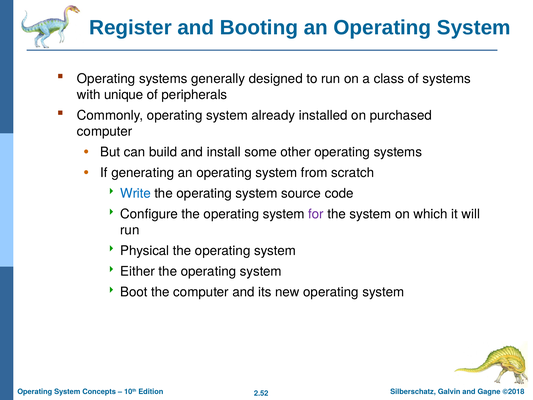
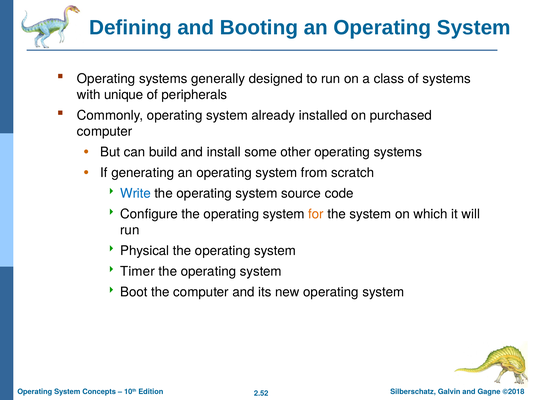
Register: Register -> Defining (130, 28)
for colour: purple -> orange (316, 214)
Either: Either -> Timer (138, 271)
